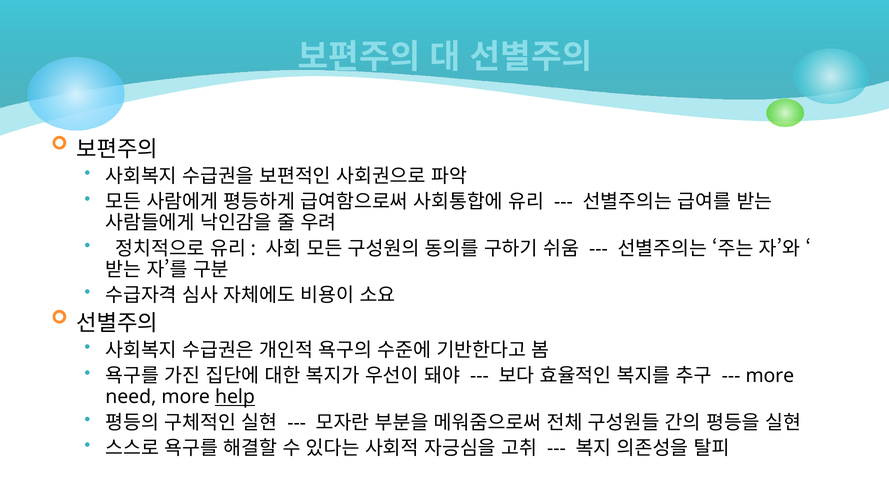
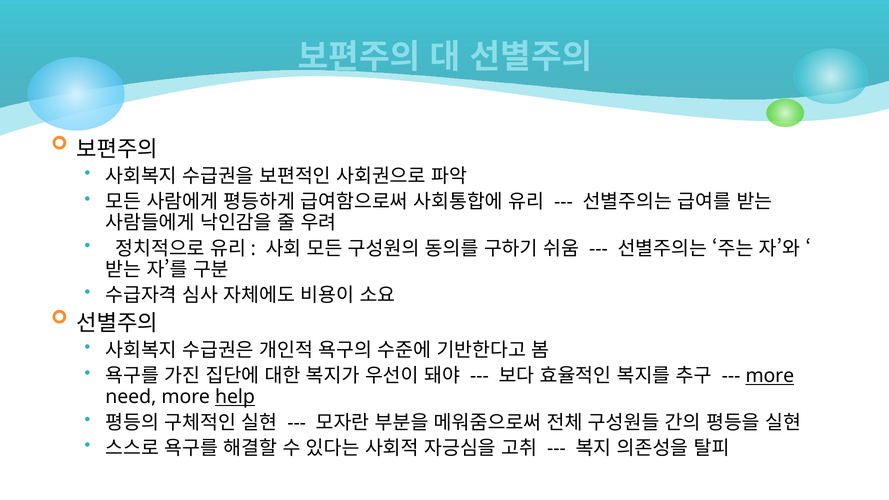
more underline: none -> present (770, 376)
